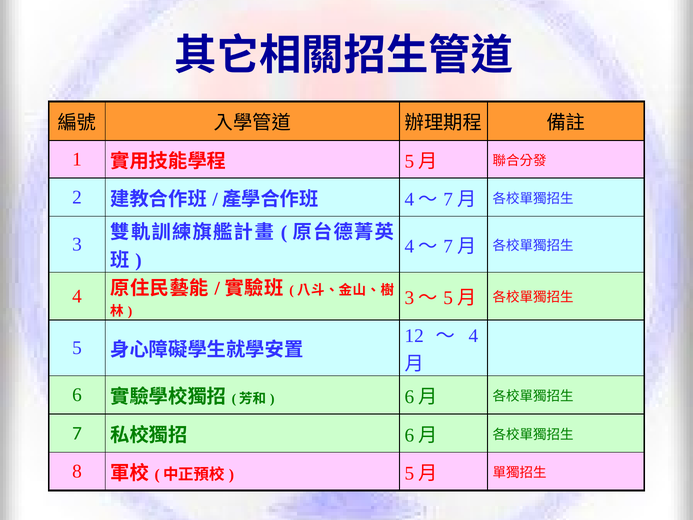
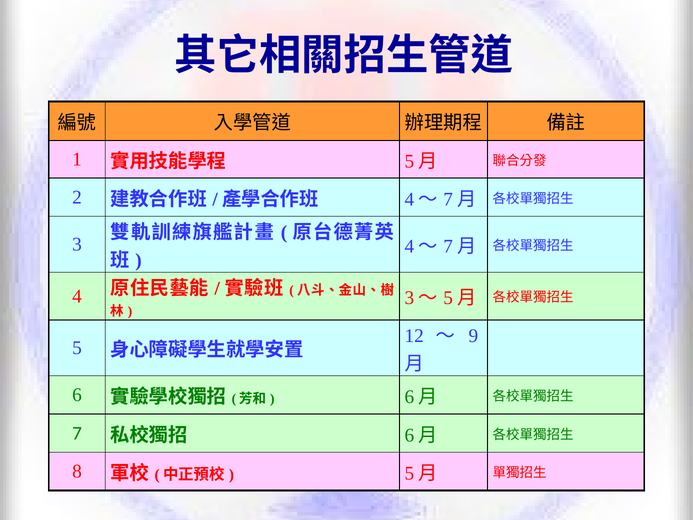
4: 4 -> 9 (473, 336)
